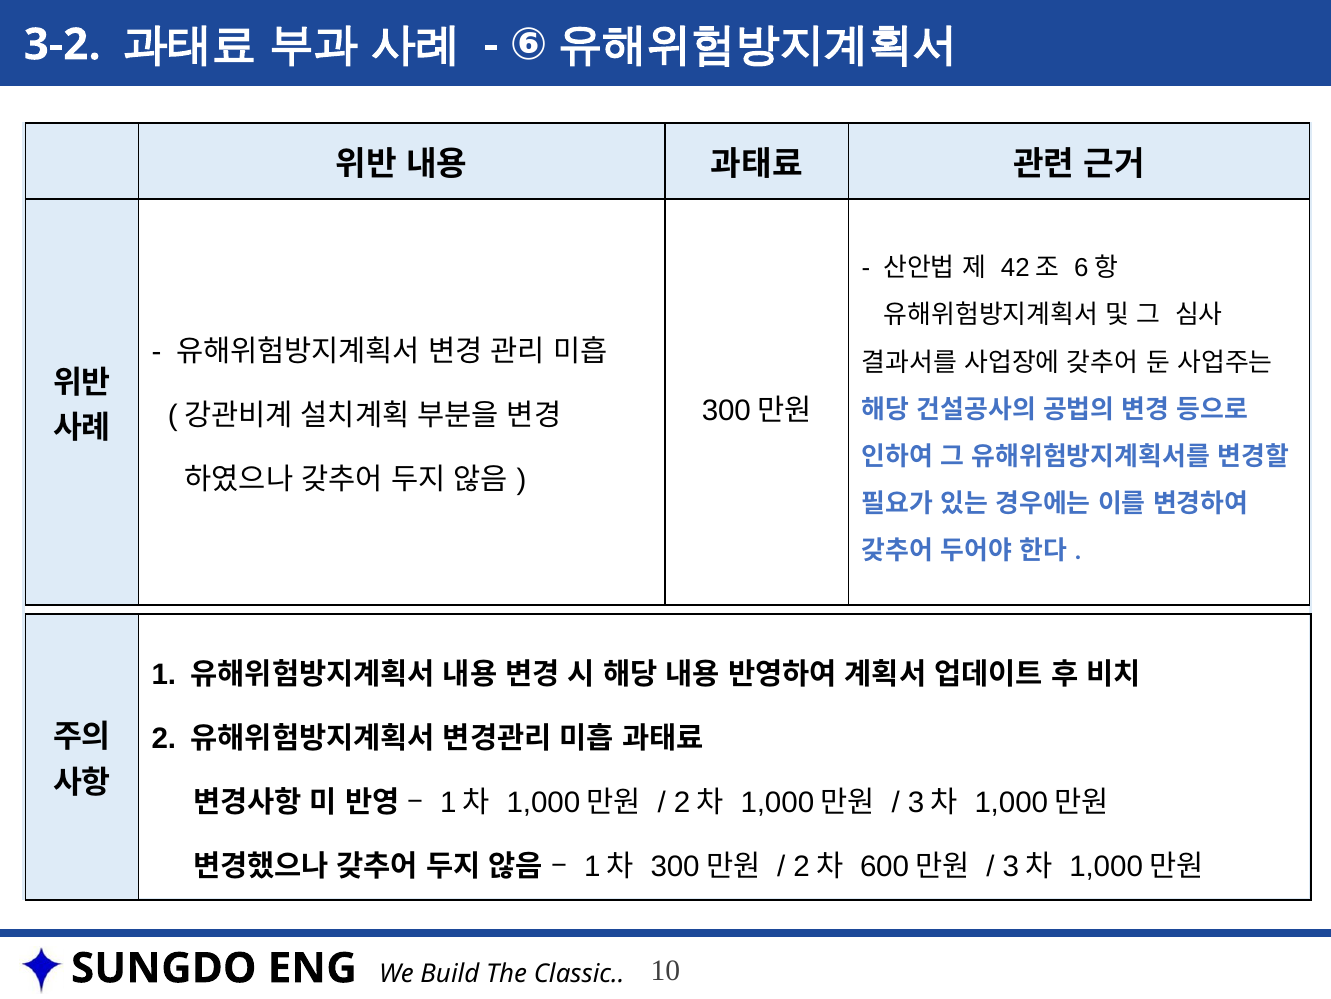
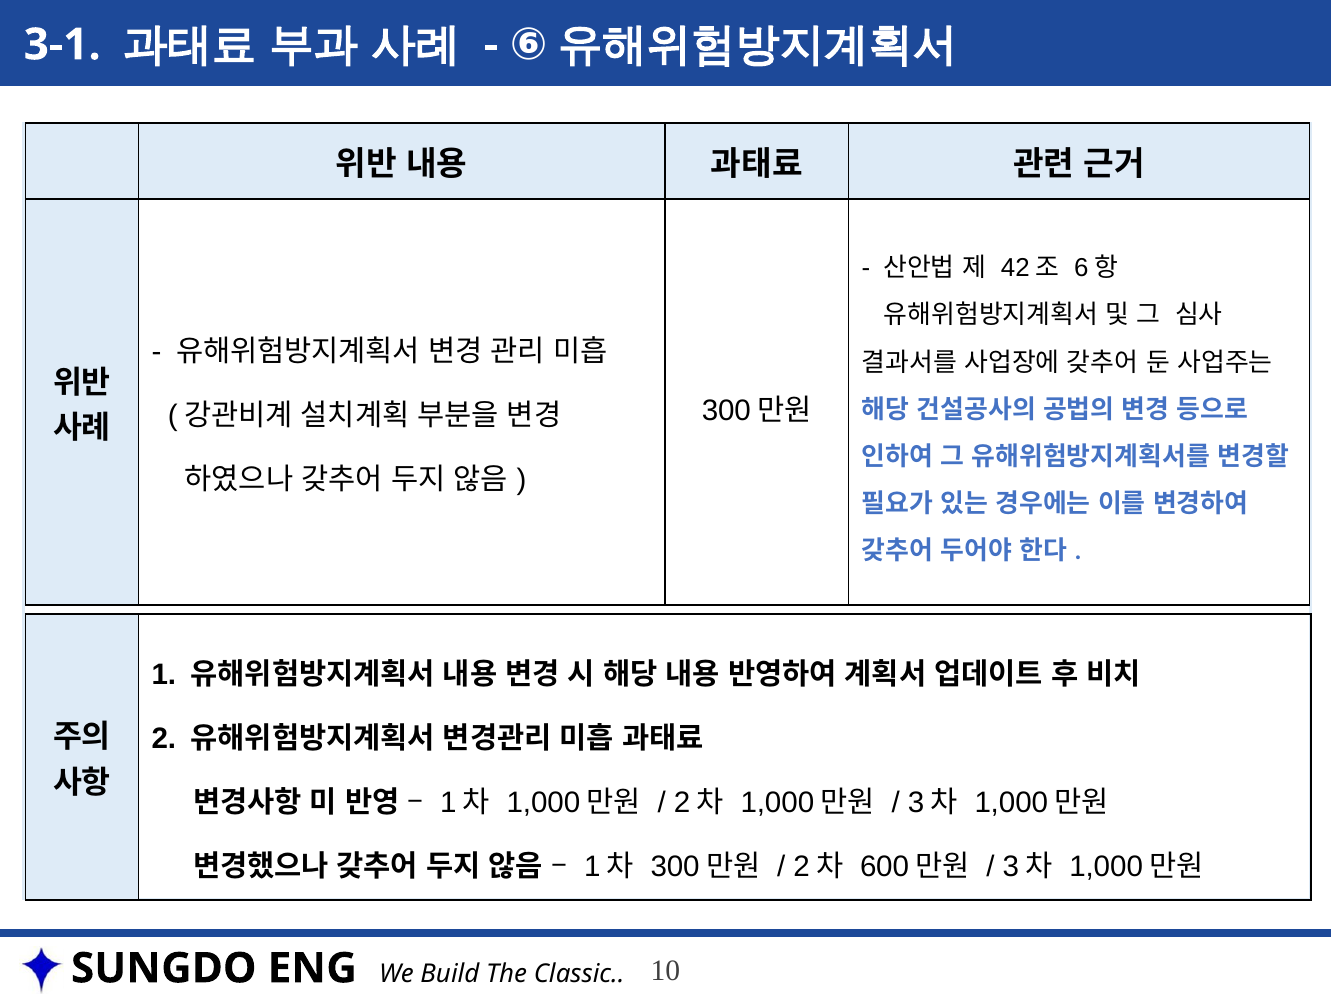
3-2: 3-2 -> 3-1 (62, 45)
